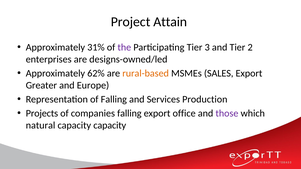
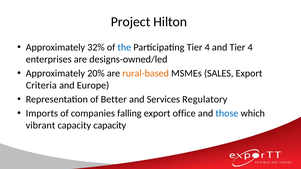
Attain: Attain -> Hilton (170, 22)
31%: 31% -> 32% (96, 47)
the colour: purple -> blue (124, 47)
Participating Tier 3: 3 -> 4 (207, 47)
and Tier 2: 2 -> 4 (250, 47)
62%: 62% -> 20% (96, 73)
Greater: Greater -> Criteria (41, 85)
of Falling: Falling -> Better (114, 100)
Production: Production -> Regulatory (205, 100)
Projects: Projects -> Imports (42, 114)
those colour: purple -> blue (227, 114)
natural: natural -> vibrant (41, 126)
